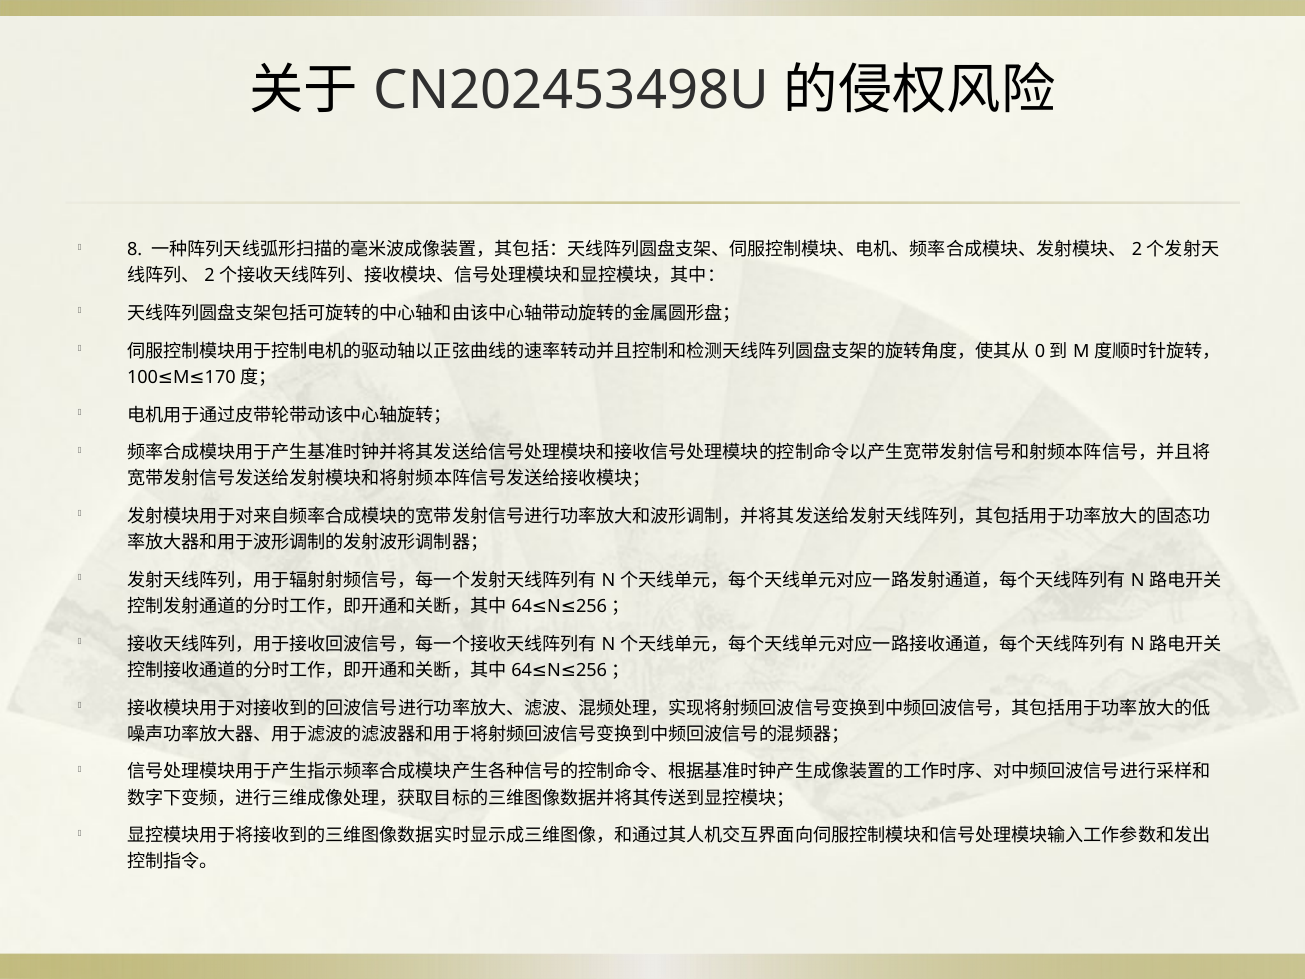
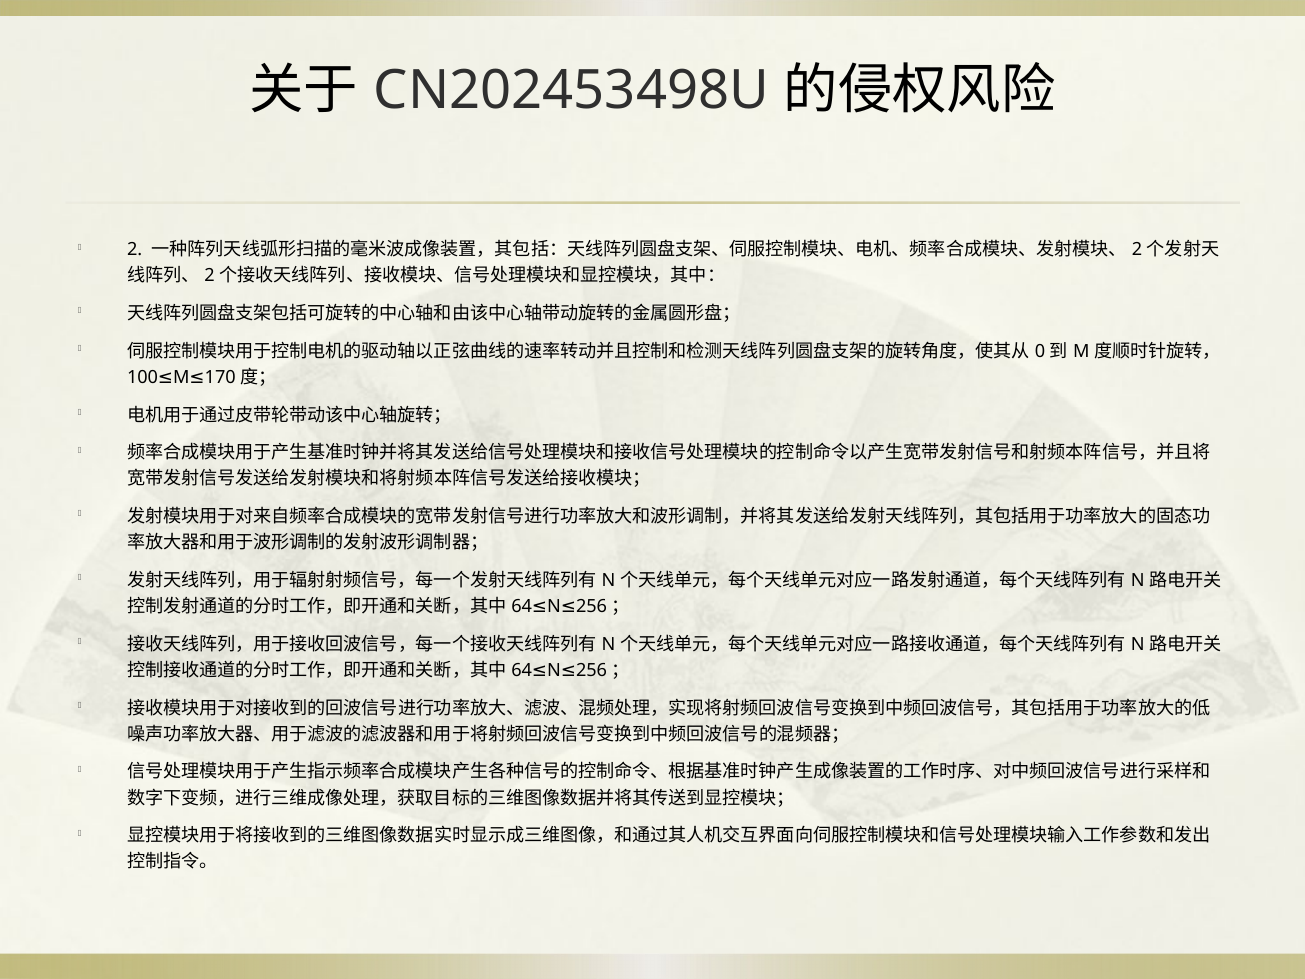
8: 8 -> 2 (135, 250)
